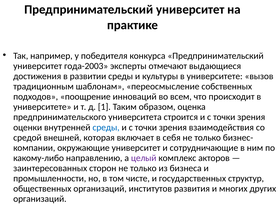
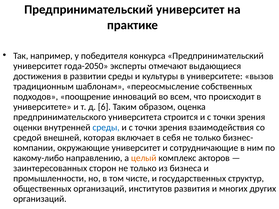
года-2003: года-2003 -> года-2050 (86, 66)
1: 1 -> 6 (104, 107)
целый colour: purple -> orange (144, 158)
